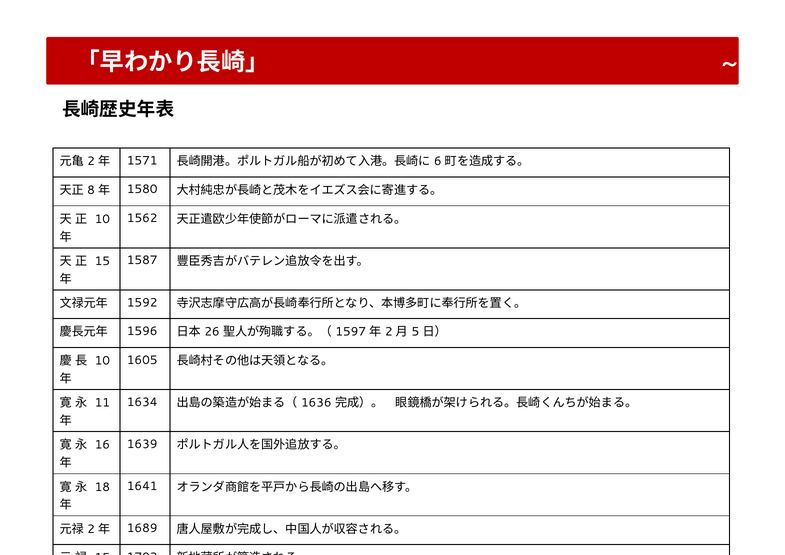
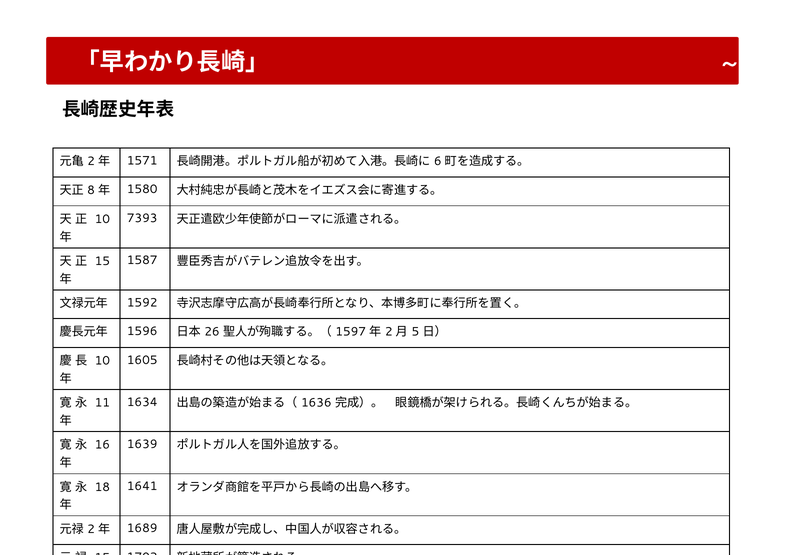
1562: 1562 -> 7393 (142, 218)
